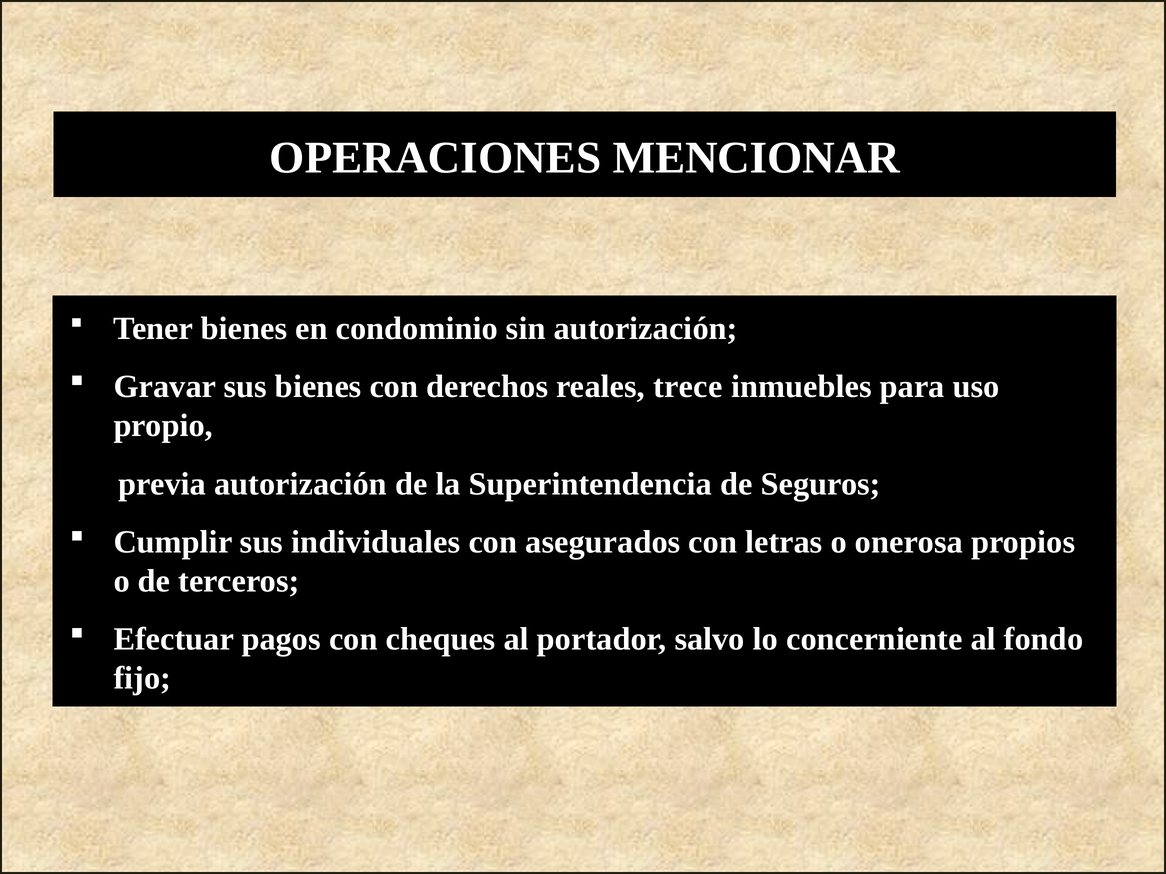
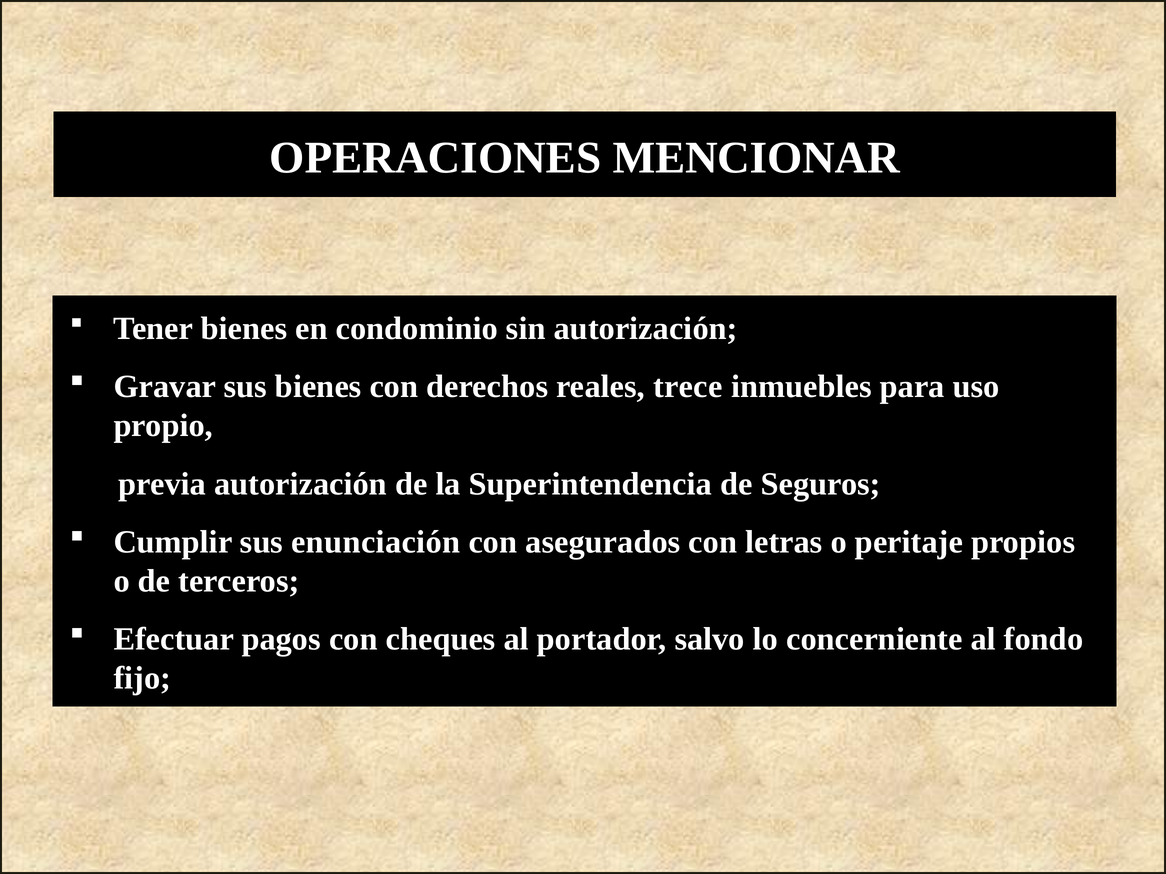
individuales: individuales -> enunciación (376, 542)
onerosa: onerosa -> peritaje (909, 542)
